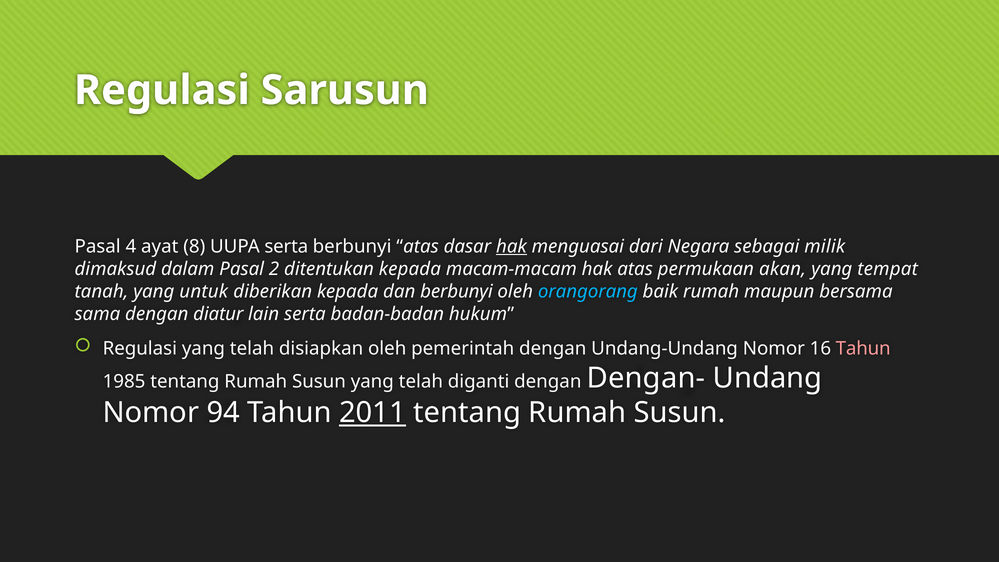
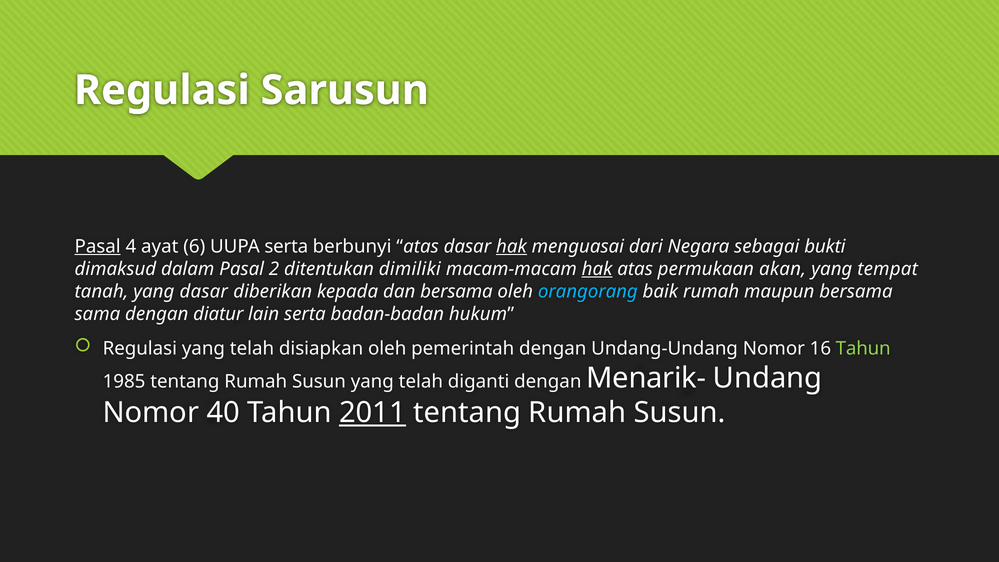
Pasal underline: none -> present (98, 246)
8: 8 -> 6 (194, 246)
milik: milik -> bukti (825, 246)
ditentukan kepada: kepada -> dimiliki (410, 269)
hak underline: none -> present (597, 269)
yang untuk: untuk -> dasar (204, 291)
dan berbunyi: berbunyi -> bersama (456, 291)
Tahun colour: pink -> light green (863, 348)
Dengan-: Dengan- -> Menarik- (646, 378)
94: 94 -> 40 (223, 413)
